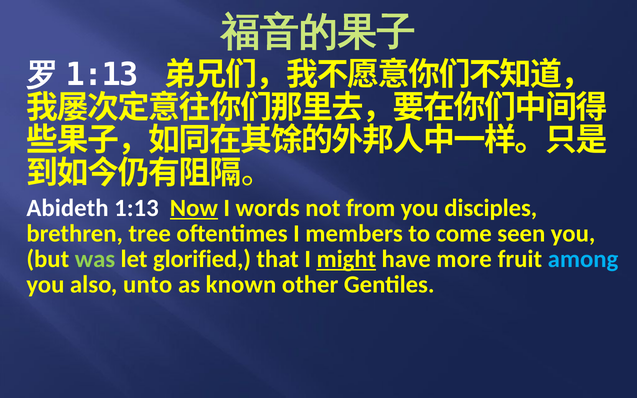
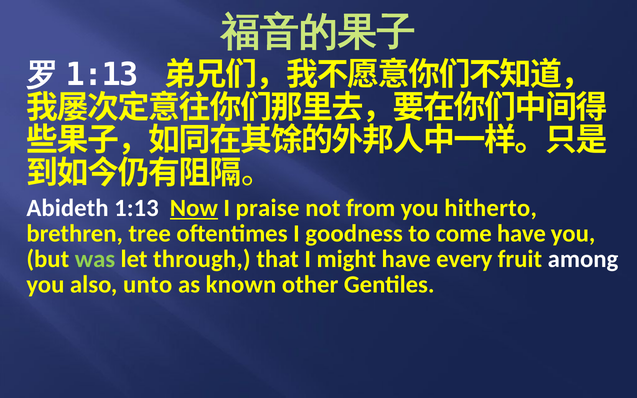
words: words -> praise (268, 208)
disciples: disciples -> hitherto (491, 208)
members: members -> goodness (354, 233)
come seen: seen -> have (521, 233)
glorified: glorified -> through (202, 259)
might underline: present -> none (346, 259)
more: more -> every (464, 259)
among colour: light blue -> white (583, 259)
